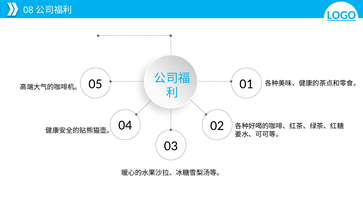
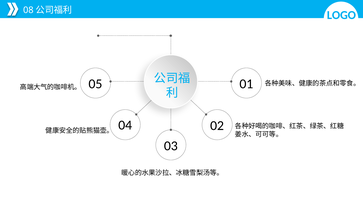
LOGO underline: present -> none (341, 15)
